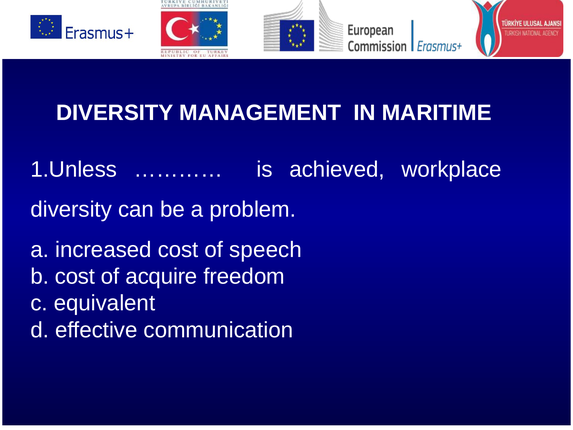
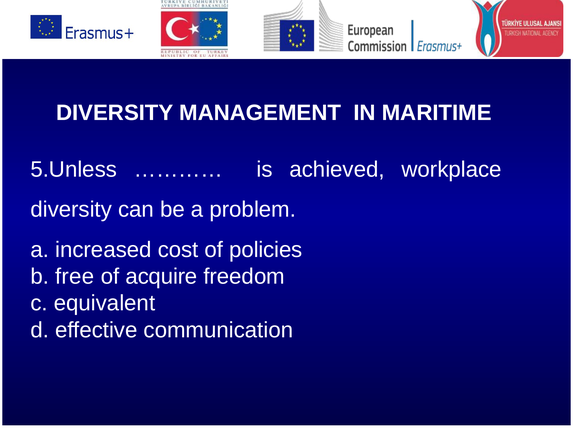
1.Unless: 1.Unless -> 5.Unless (74, 169)
speech: speech -> policies (266, 250)
b cost: cost -> free (75, 276)
